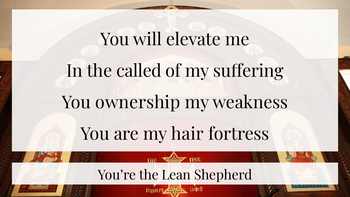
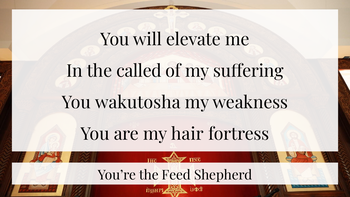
ownership: ownership -> wakutosha (138, 103)
Lean: Lean -> Feed (176, 175)
